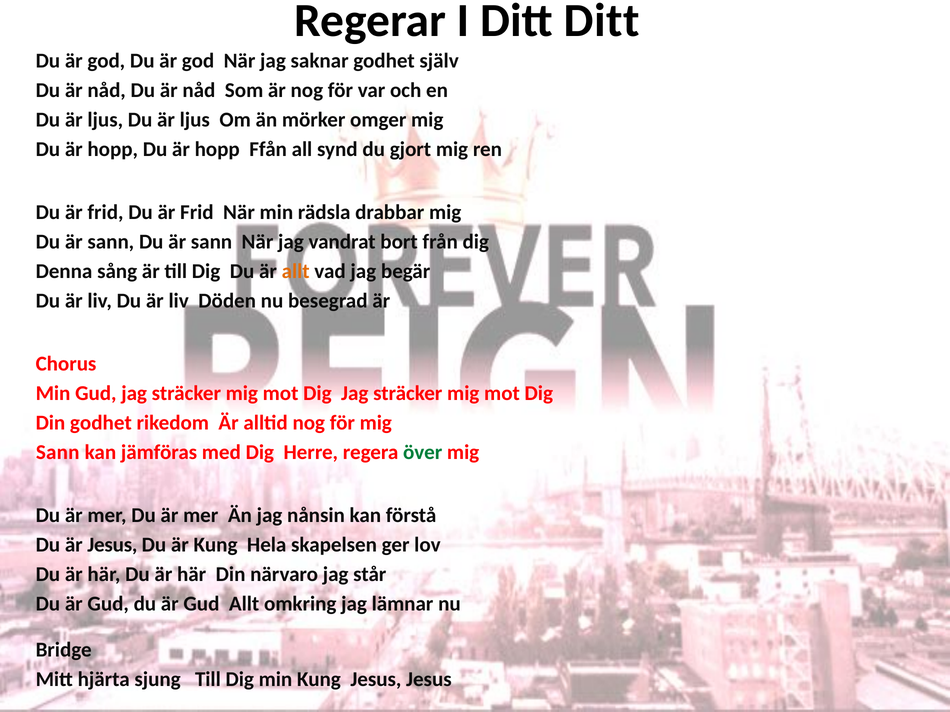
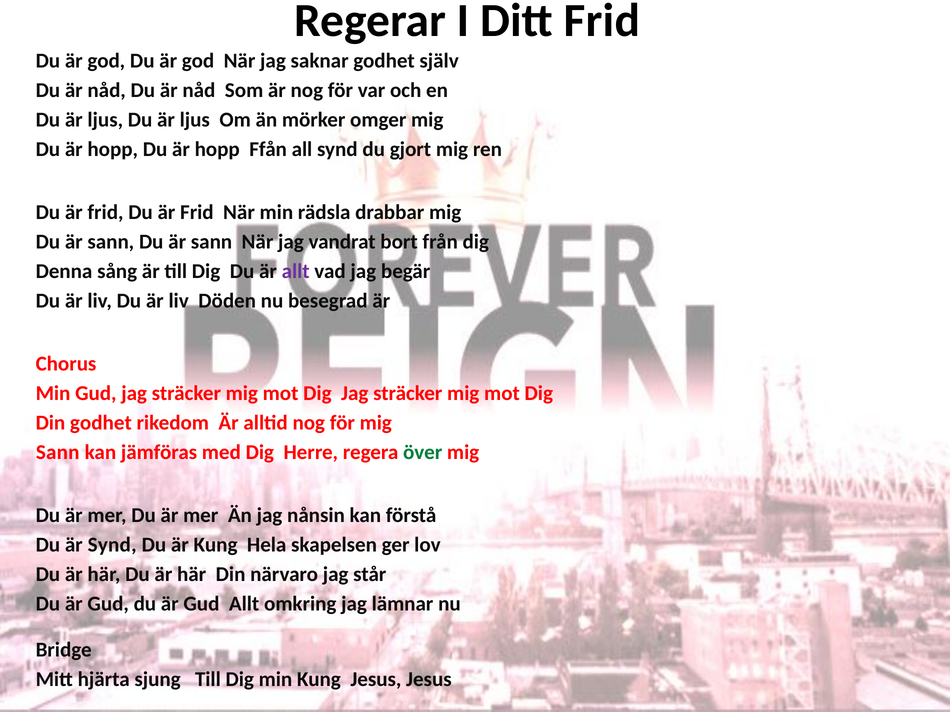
Ditt Ditt: Ditt -> Frid (602, 21)
allt colour: orange -> purple (296, 272)
är Jesus: Jesus -> Synd (112, 545)
